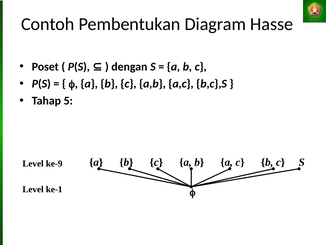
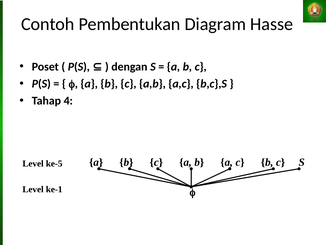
5: 5 -> 4 (68, 101)
ke-9: ke-9 -> ke-5 (54, 163)
